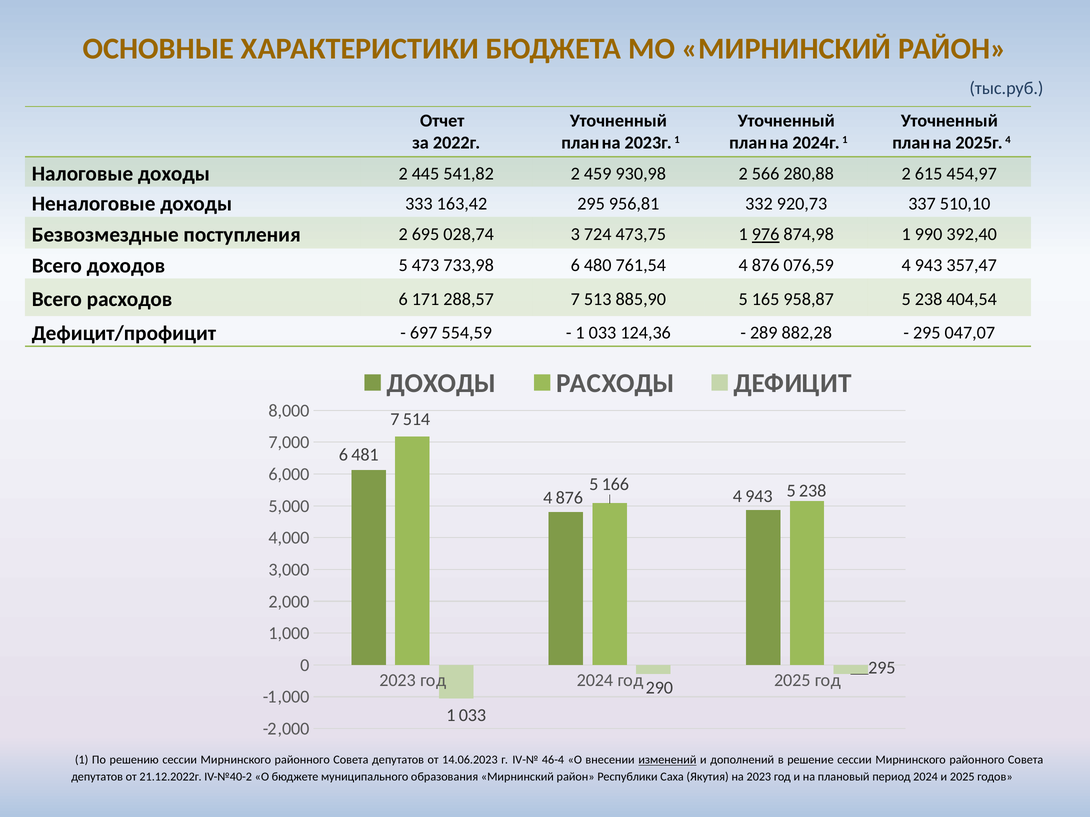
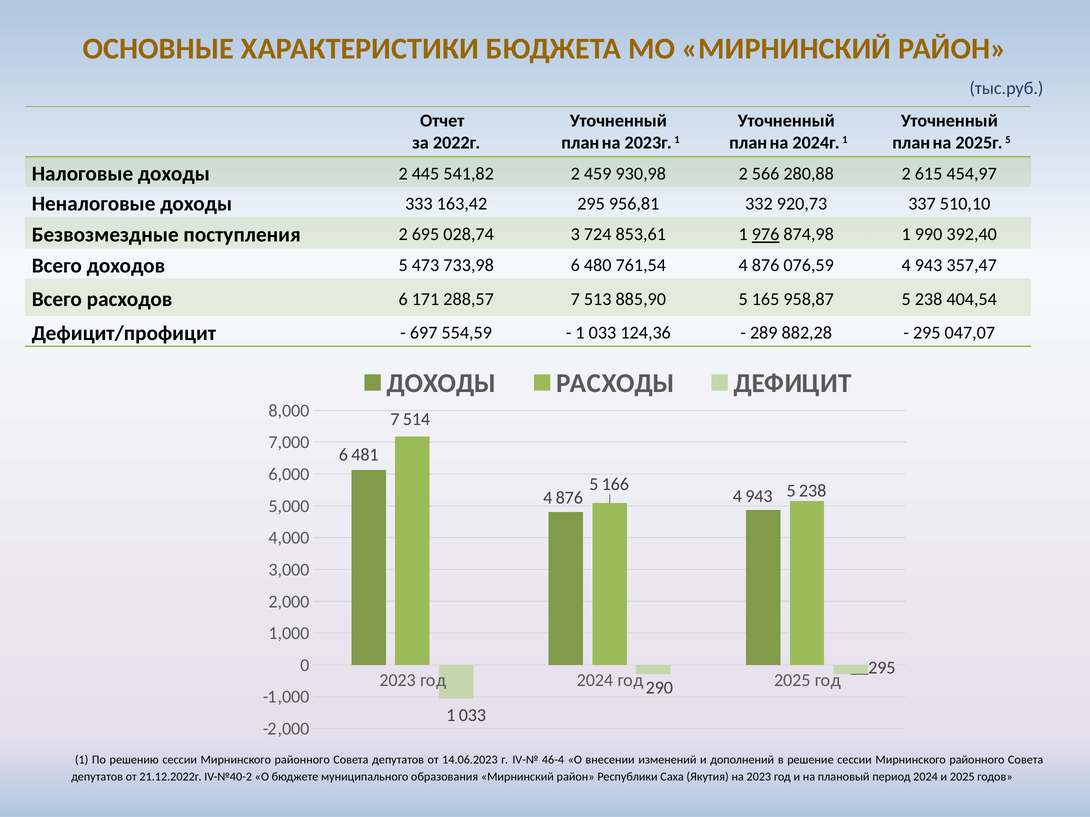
2025г 4: 4 -> 5 (1008, 140)
473,75: 473,75 -> 853,61 (641, 235)
изменений underline: present -> none (667, 760)
